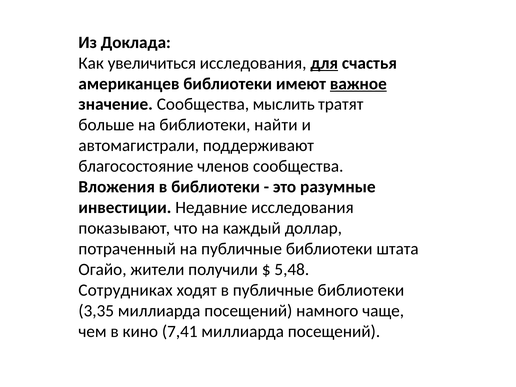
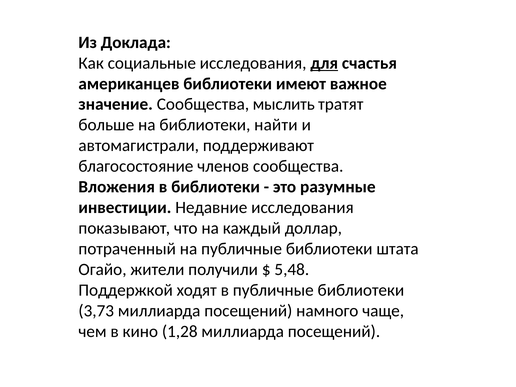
увеличиться: увеличиться -> социальные (152, 63)
важное underline: present -> none (358, 84)
Сотрудниках: Сотрудниках -> Поддержкой (126, 290)
3,35: 3,35 -> 3,73 (96, 311)
7,41: 7,41 -> 1,28 (180, 331)
